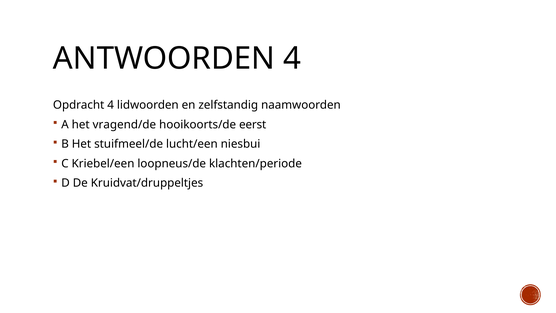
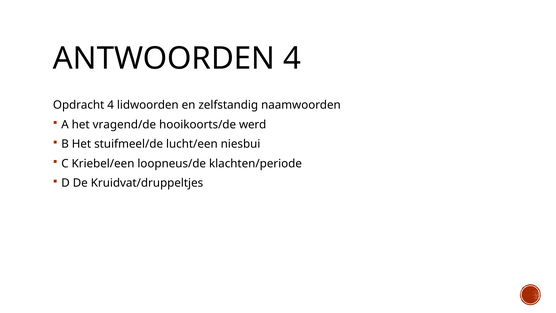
eerst: eerst -> werd (253, 124)
